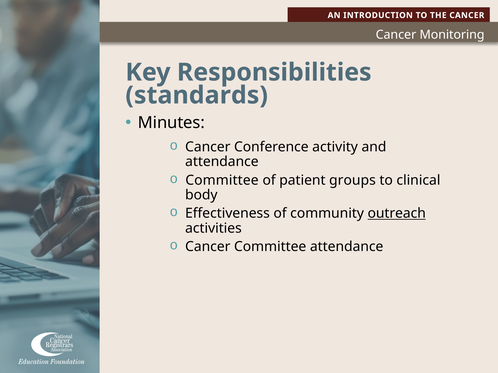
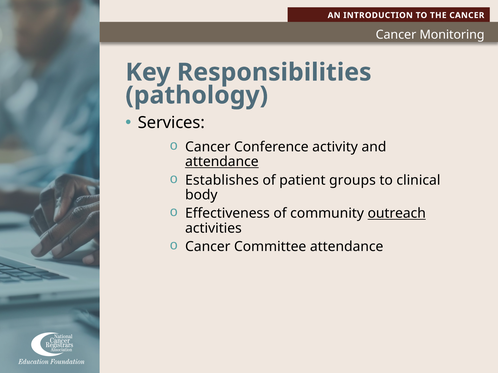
standards: standards -> pathology (197, 95)
Minutes: Minutes -> Services (171, 123)
attendance underline: none -> present (222, 162)
Committee: Committee -> Establishes (222, 180)
